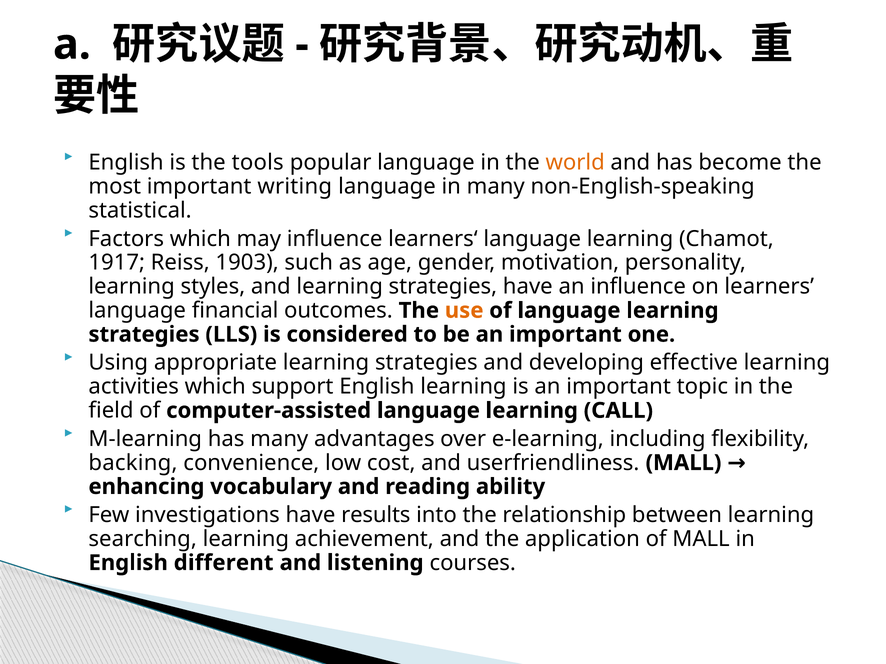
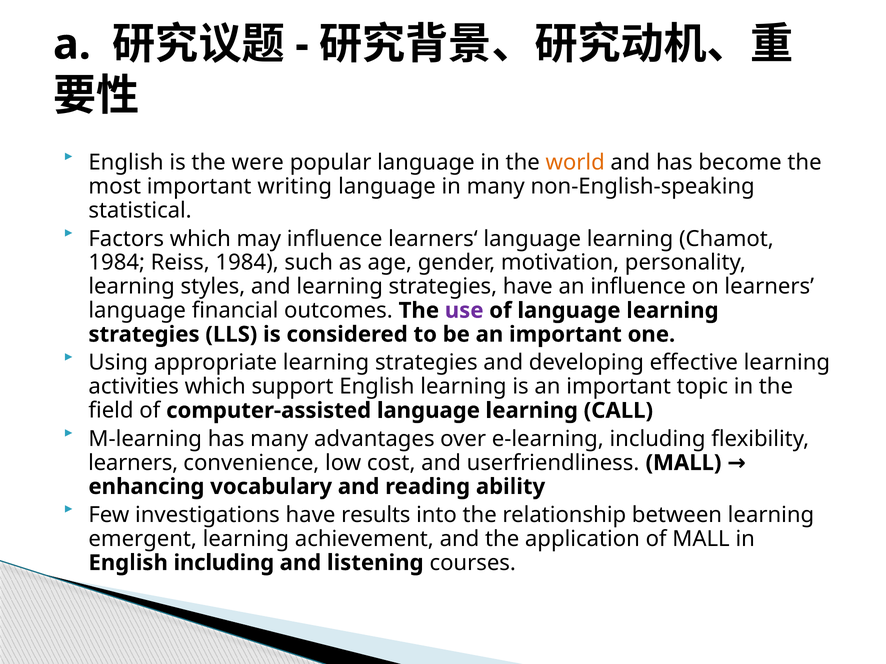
tools: tools -> were (258, 163)
1917: 1917 -> 1984 (117, 263)
Reiss 1903: 1903 -> 1984 (247, 263)
use colour: orange -> purple (464, 311)
backing: backing -> learners (133, 463)
searching: searching -> emergent (143, 539)
English different: different -> including (224, 563)
